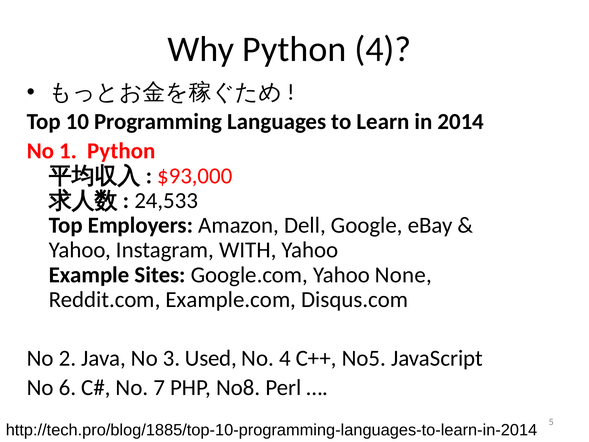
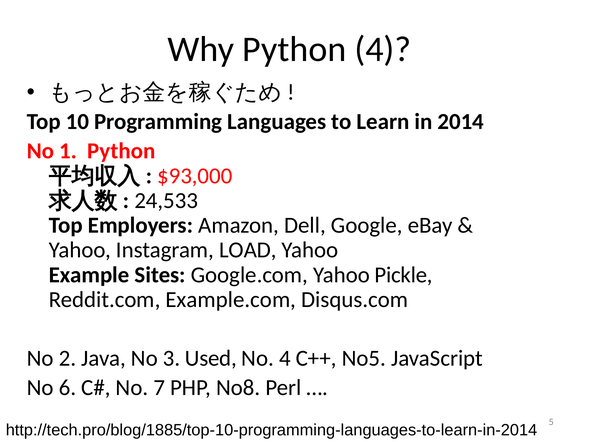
WITH: WITH -> LOAD (248, 250)
None: None -> Pickle (404, 275)
